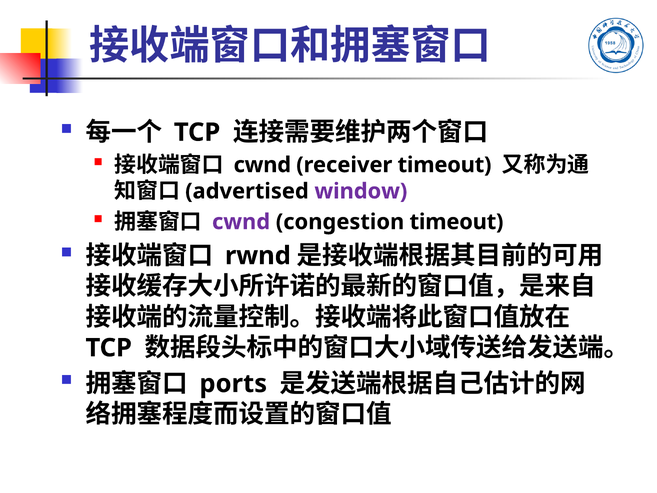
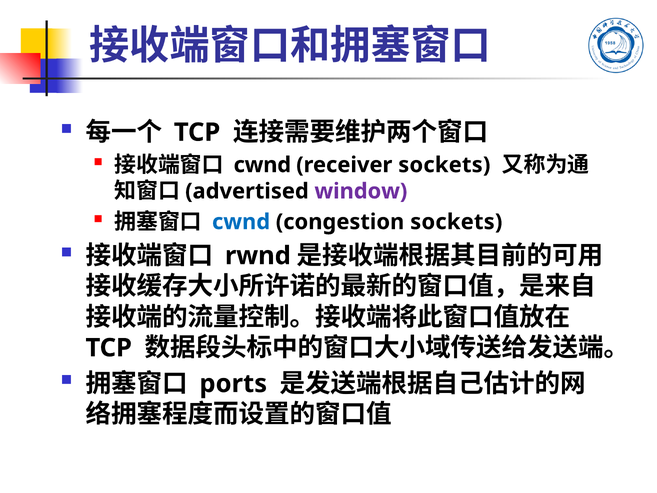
receiver timeout: timeout -> sockets (444, 165)
cwnd colour: purple -> blue (241, 222)
congestion timeout: timeout -> sockets (456, 222)
